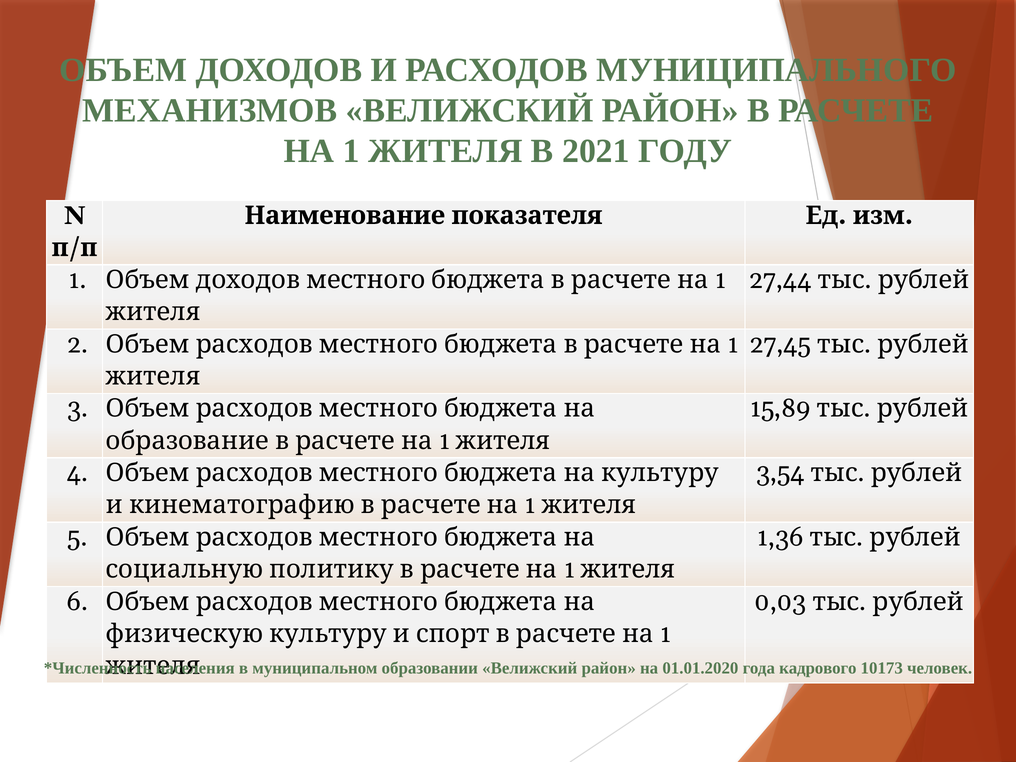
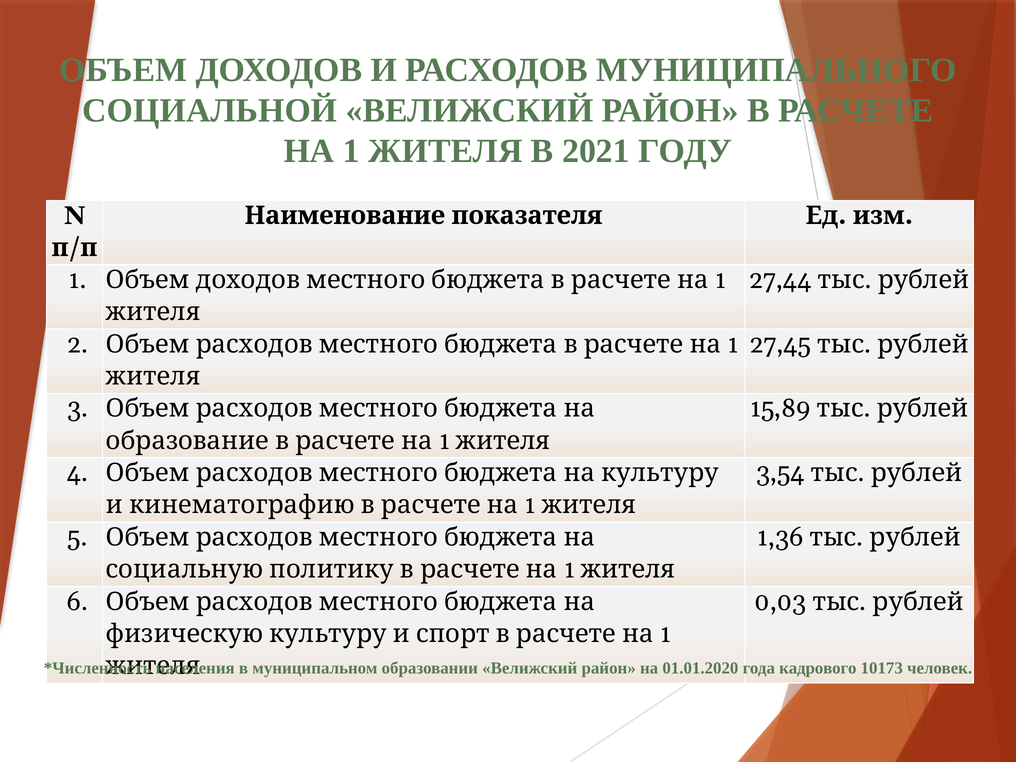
МЕХАНИЗМОВ: МЕХАНИЗМОВ -> СОЦИАЛЬНОЙ (210, 111)
